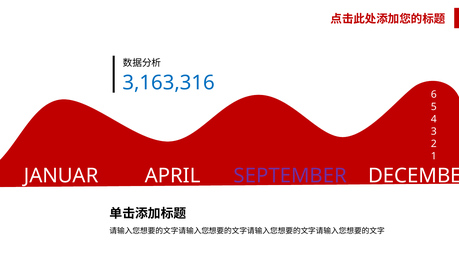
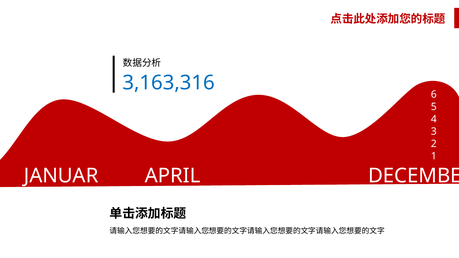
SEPTEMBER colour: purple -> red (290, 176)
